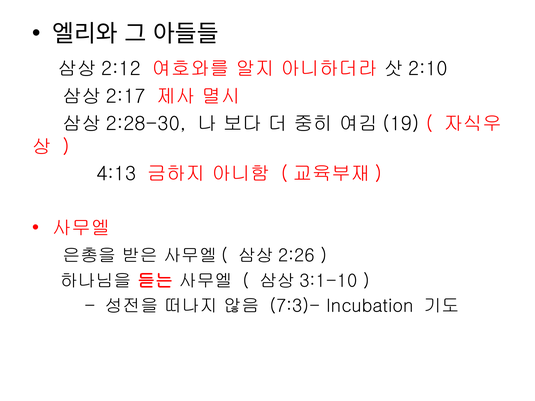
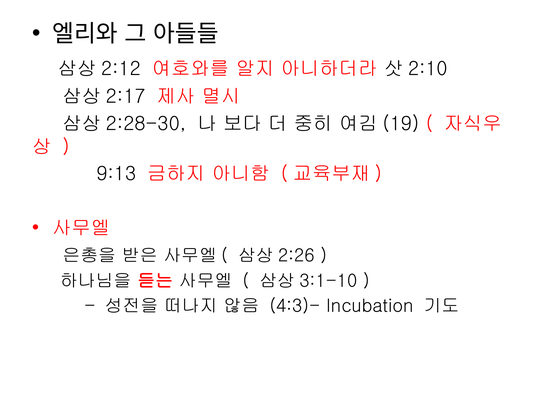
4:13: 4:13 -> 9:13 (116, 174)
7:3)-: 7:3)- -> 4:3)- (295, 306)
